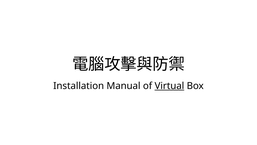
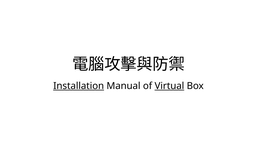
Installation underline: none -> present (79, 86)
